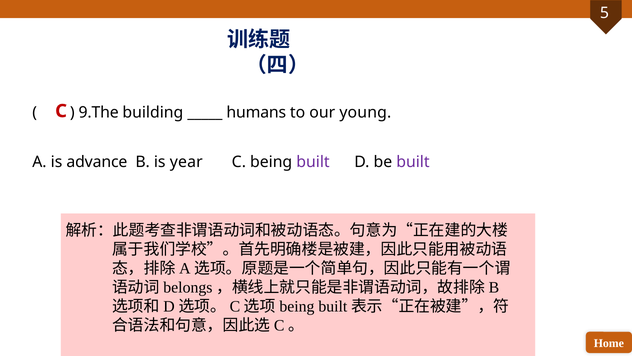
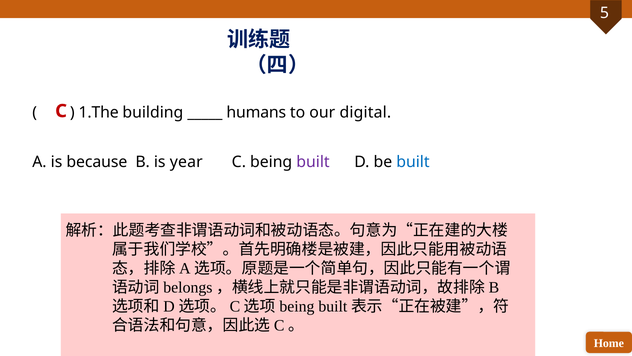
9.The: 9.The -> 1.The (99, 112)
young: young -> digital (365, 112)
advance: advance -> because (97, 162)
built colour: purple -> blue (413, 162)
